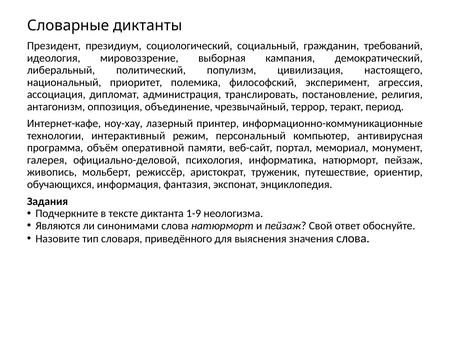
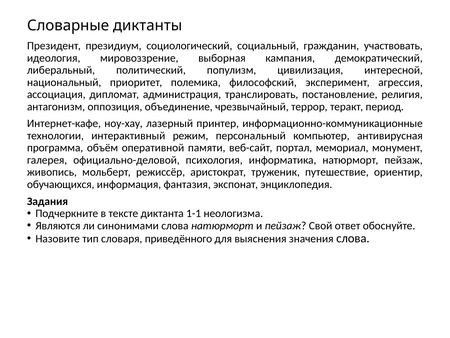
требований: требований -> участвовать (393, 46)
настоящего: настоящего -> интересной (394, 70)
1-9: 1-9 -> 1-1 (194, 213)
